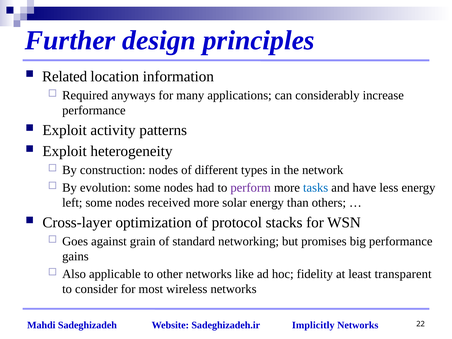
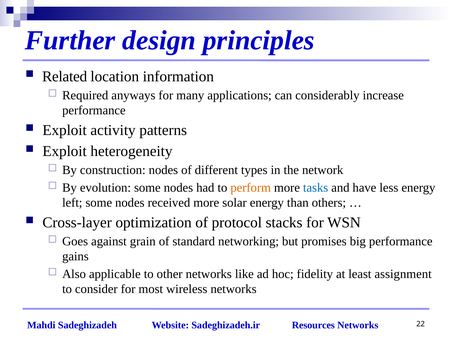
perform colour: purple -> orange (251, 188)
transparent: transparent -> assignment (403, 274)
Implicitly: Implicitly -> Resources (313, 325)
